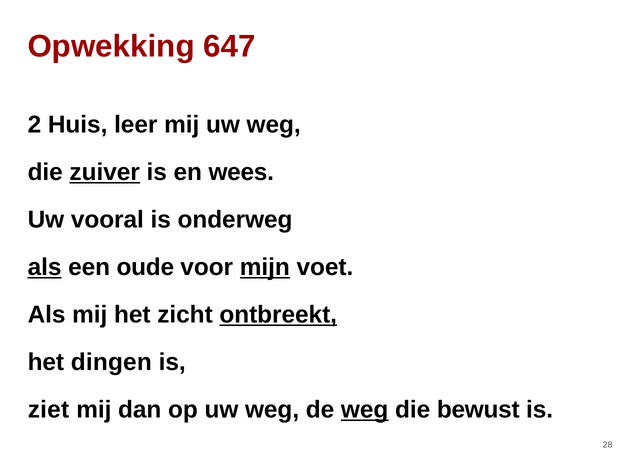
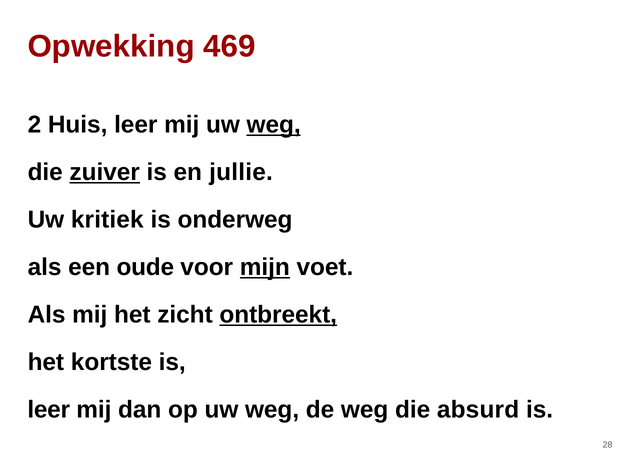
647: 647 -> 469 (230, 46)
weg underline: none -> present (274, 125)
wees: wees -> jullie (241, 172)
vooral: vooral -> kritiek (107, 220)
als underline: present -> none (45, 267)
dingen: dingen -> kortste (111, 363)
ziet: ziet -> leer (49, 410)
weg underline: present -> none (365, 410)
bewust: bewust -> absurd (478, 410)
